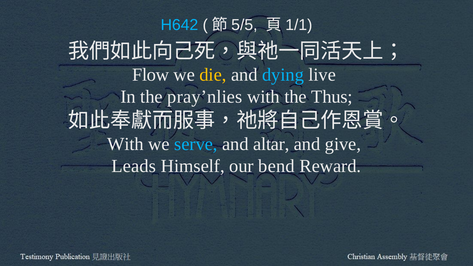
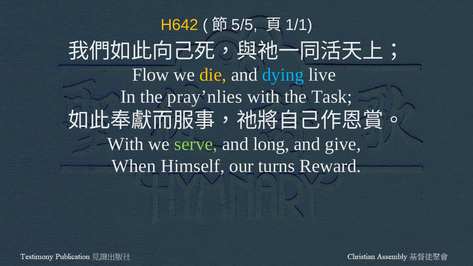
H642 colour: light blue -> yellow (179, 25)
Thus: Thus -> Task (332, 97)
serve colour: light blue -> light green (196, 144)
altar: altar -> long (271, 144)
Leads: Leads -> When (134, 166)
bend: bend -> turns (277, 166)
